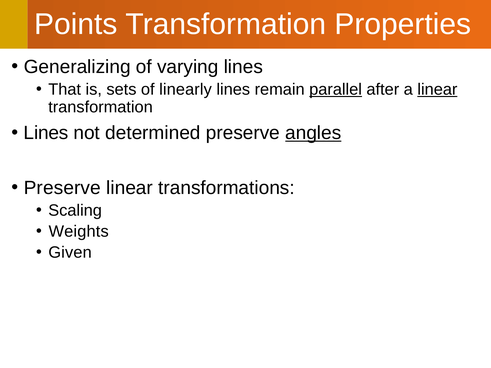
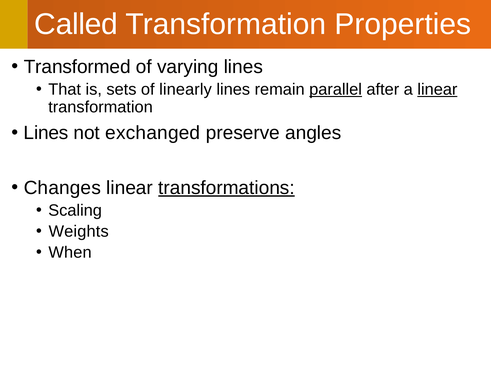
Points: Points -> Called (76, 24)
Generalizing: Generalizing -> Transformed (77, 67)
determined: determined -> exchanged (153, 133)
angles underline: present -> none (313, 133)
Preserve: Preserve -> Changes (62, 188)
transformations underline: none -> present (226, 188)
Given: Given -> When (70, 253)
